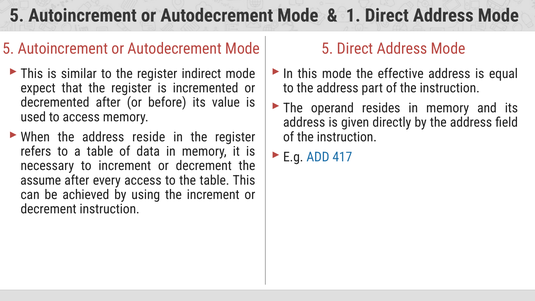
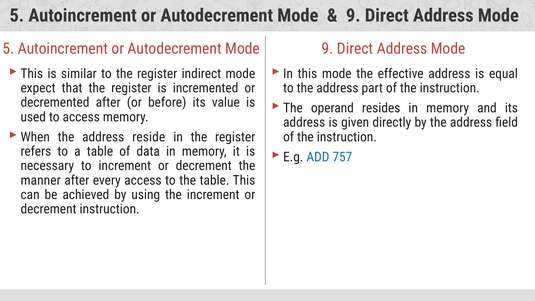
1: 1 -> 9 (353, 15)
Mode 5: 5 -> 9 (328, 49)
417: 417 -> 757 (342, 157)
assume: assume -> manner (41, 180)
